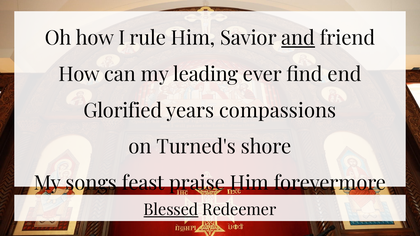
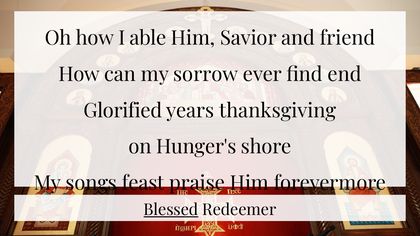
rule: rule -> able (148, 38)
and underline: present -> none (298, 38)
leading: leading -> sorrow (206, 75)
compassions: compassions -> thanksgiving (278, 111)
Turned's: Turned's -> Hunger's (196, 147)
